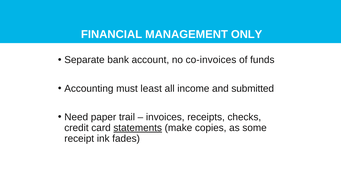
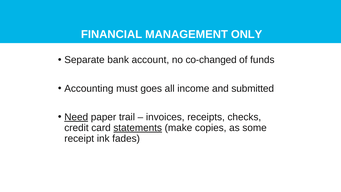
co-invoices: co-invoices -> co-changed (211, 60)
least: least -> goes (151, 88)
Need underline: none -> present (76, 117)
